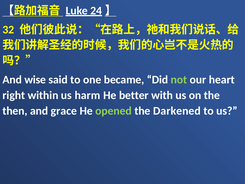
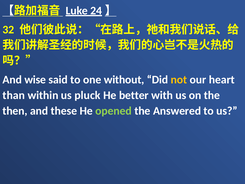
became: became -> without (124, 80)
not colour: light green -> yellow (179, 80)
right: right -> than (14, 95)
harm: harm -> pluck (87, 95)
grace: grace -> these (64, 111)
Darkened: Darkened -> Answered (177, 111)
